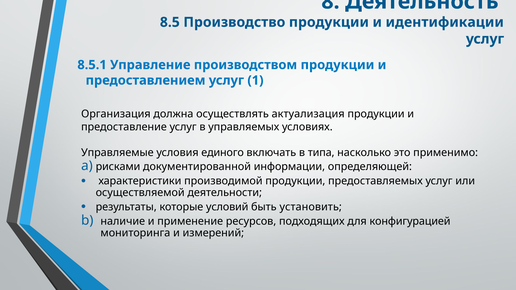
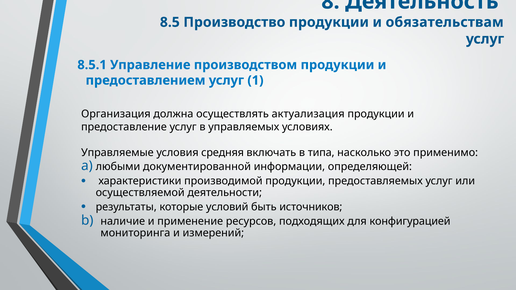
идентификации: идентификации -> обязательствам (445, 22)
единого: единого -> средняя (223, 153)
рисками: рисками -> любыми (118, 167)
установить: установить -> источников (311, 207)
